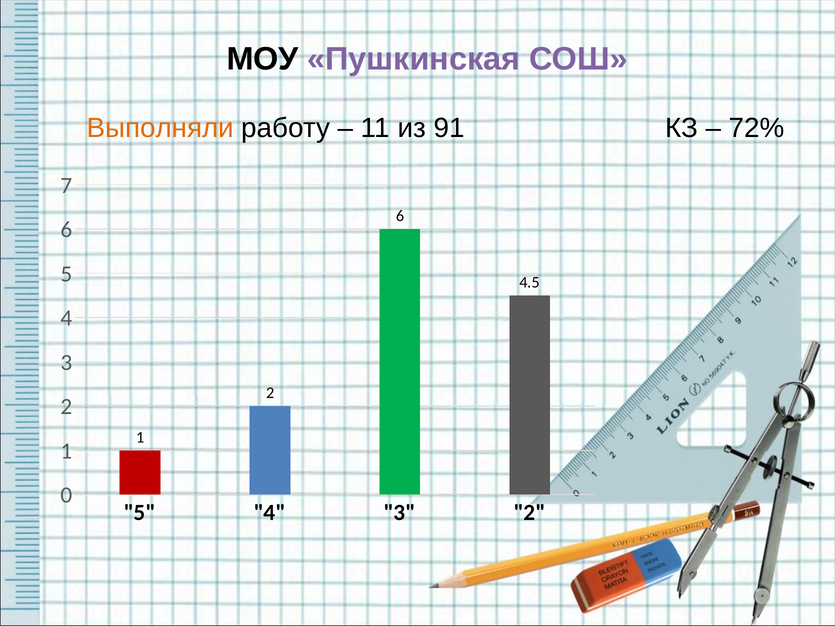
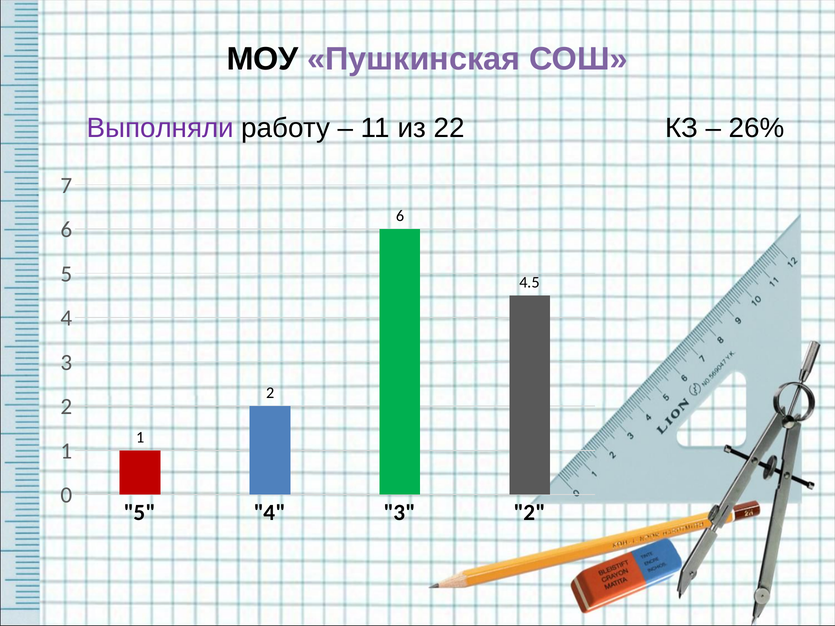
Выполняли colour: orange -> purple (160, 128)
91: 91 -> 22 (449, 128)
72%: 72% -> 26% (757, 128)
